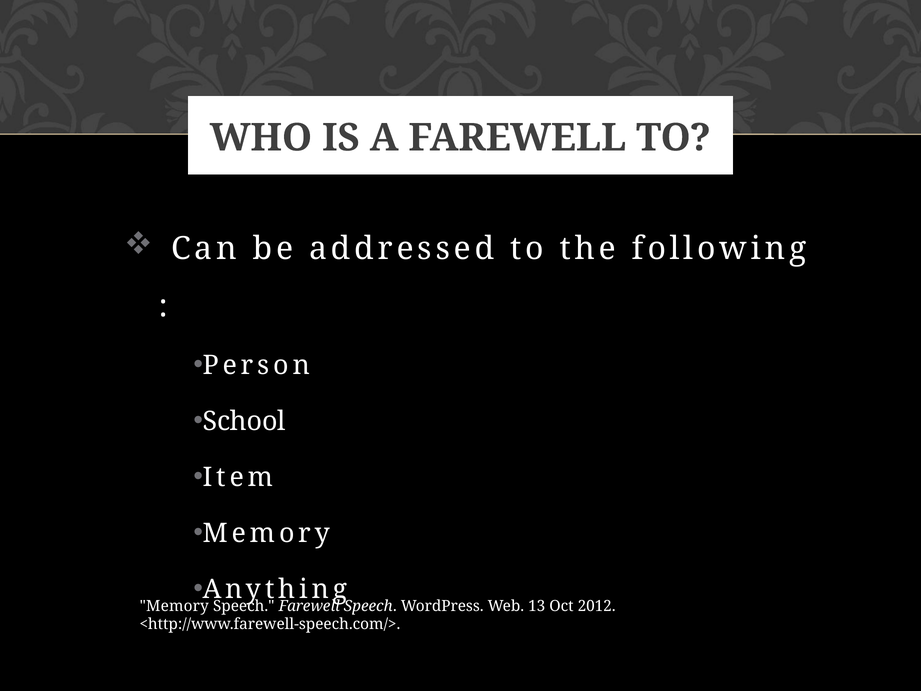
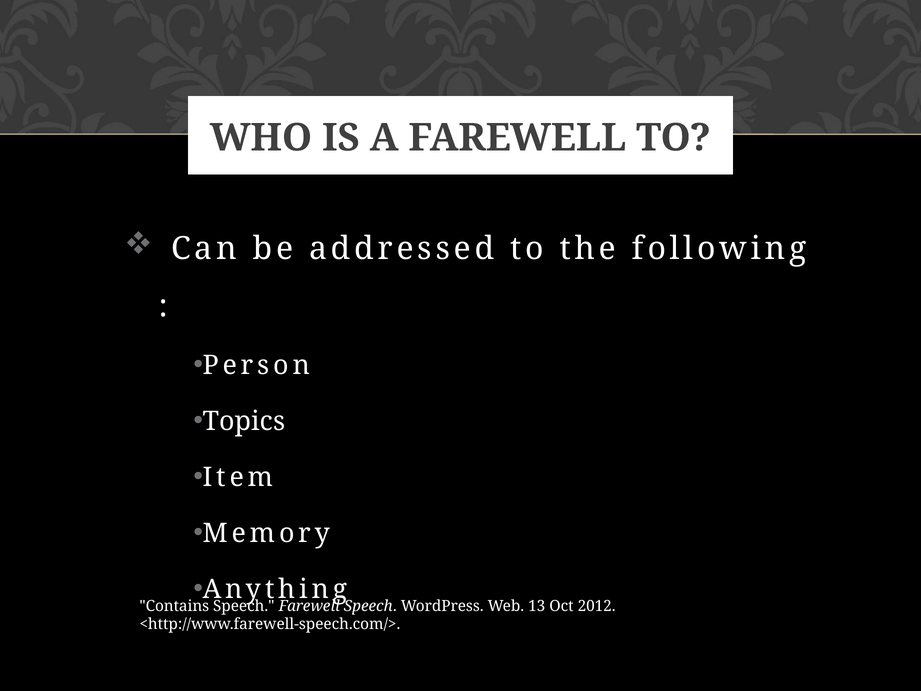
School: School -> Topics (244, 421)
Memory: Memory -> Contains (174, 606)
